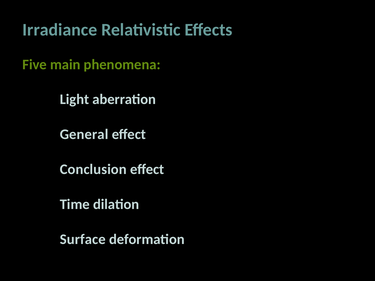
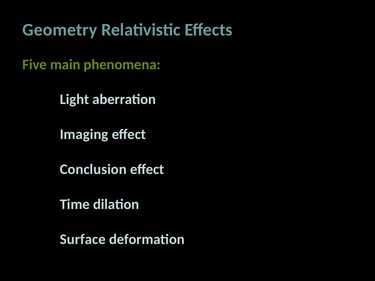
Irradiance: Irradiance -> Geometry (60, 30)
General: General -> Imaging (84, 134)
